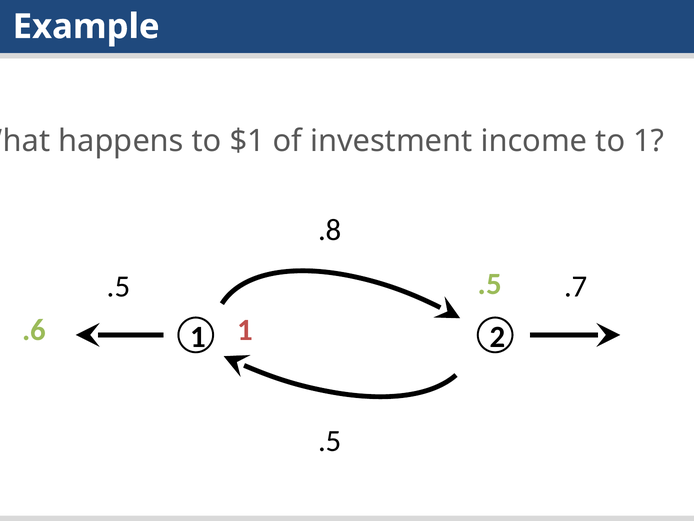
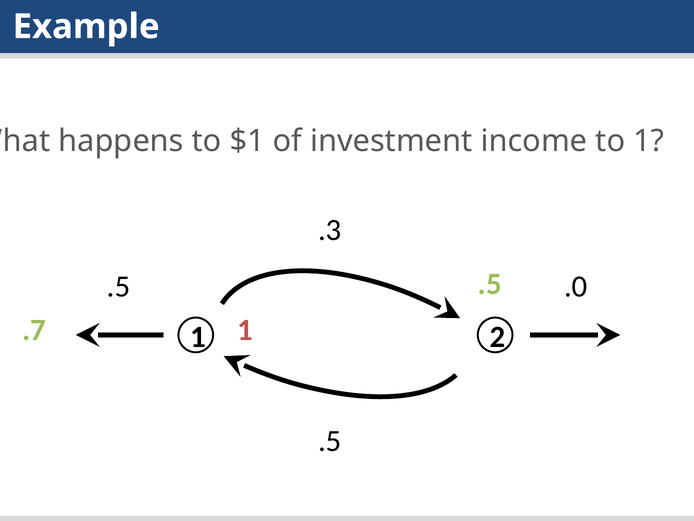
.8: .8 -> .3 (330, 230)
.7: .7 -> .0 (576, 286)
.6: .6 -> .7 (34, 330)
